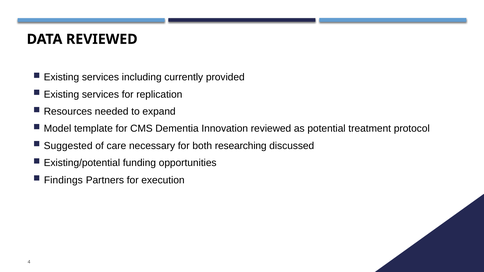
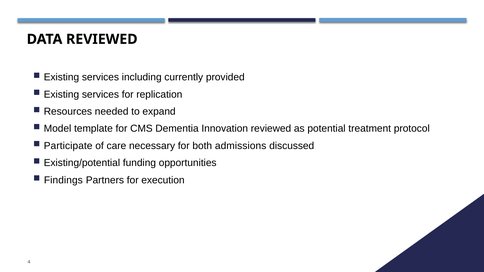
Suggested: Suggested -> Participate (68, 146)
researching: researching -> admissions (241, 146)
